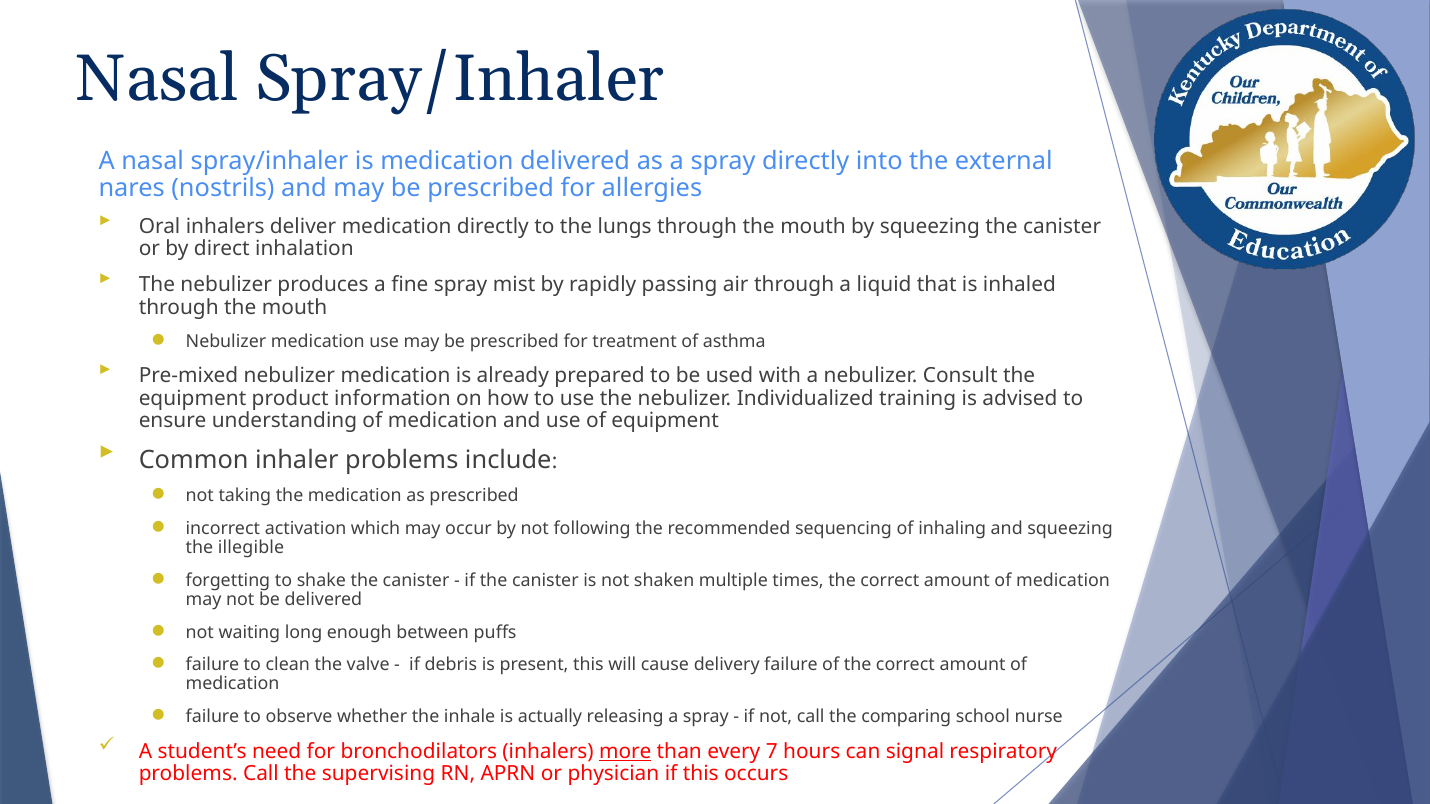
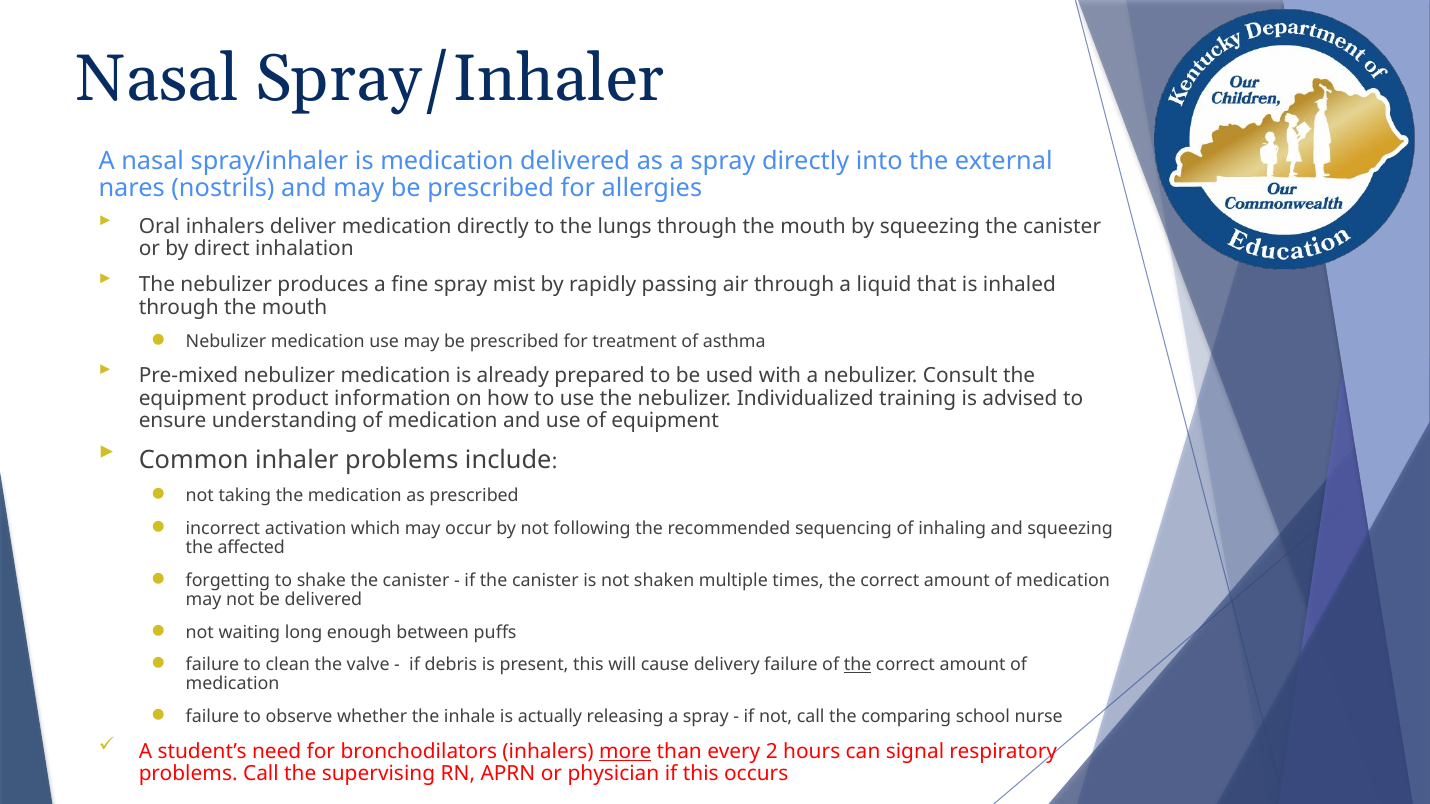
illegible: illegible -> affected (251, 548)
the underline: none -> present (858, 665)
7: 7 -> 2 (772, 752)
